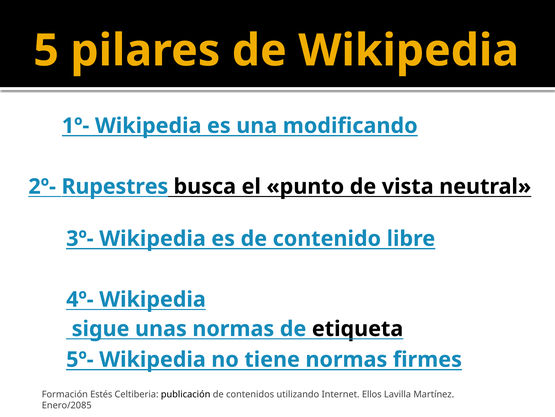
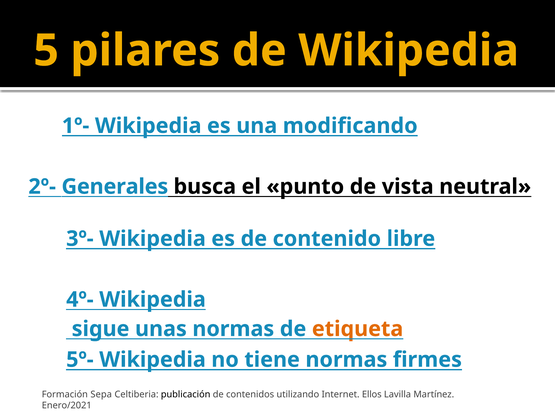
Rupestres: Rupestres -> Generales (115, 186)
etiqueta colour: black -> orange (358, 328)
Estés: Estés -> Sepa (101, 394)
Enero/2085: Enero/2085 -> Enero/2021 (67, 405)
